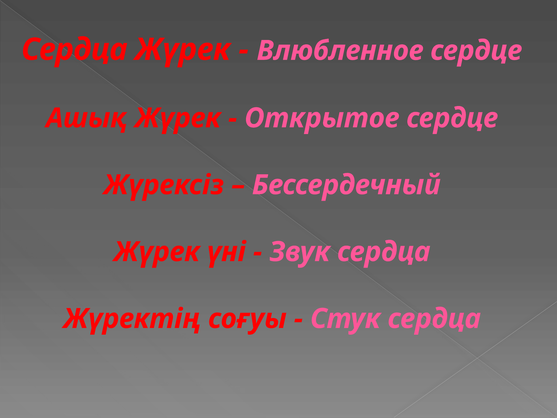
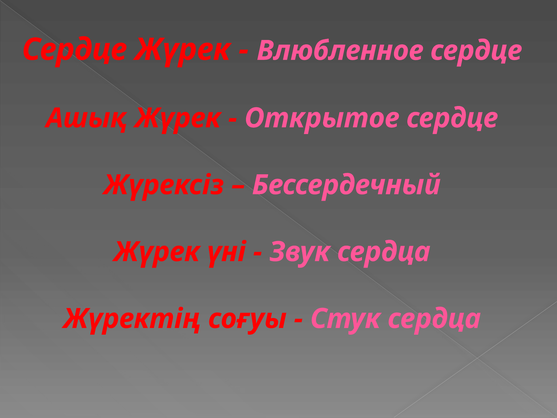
Сердца: Сердца -> Сердце (74, 50)
